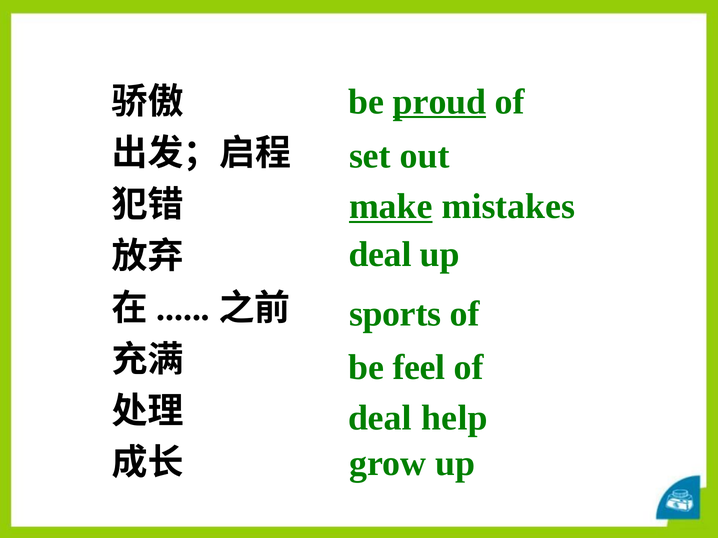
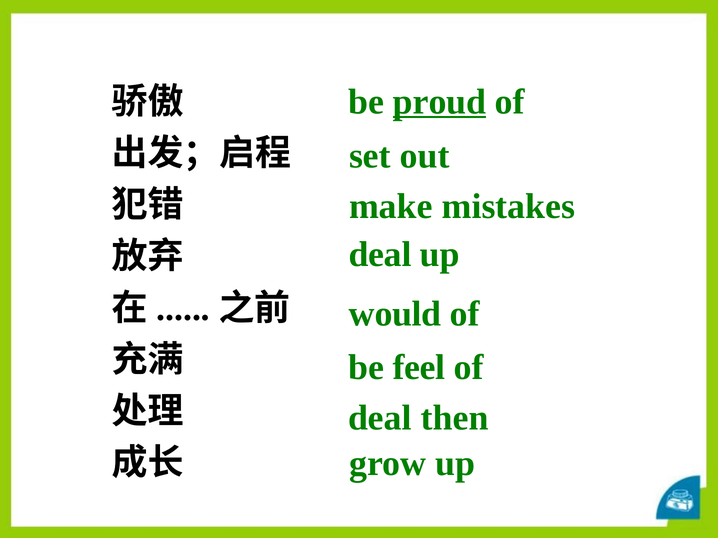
make underline: present -> none (391, 207)
sports: sports -> would (395, 314)
help: help -> then (455, 418)
